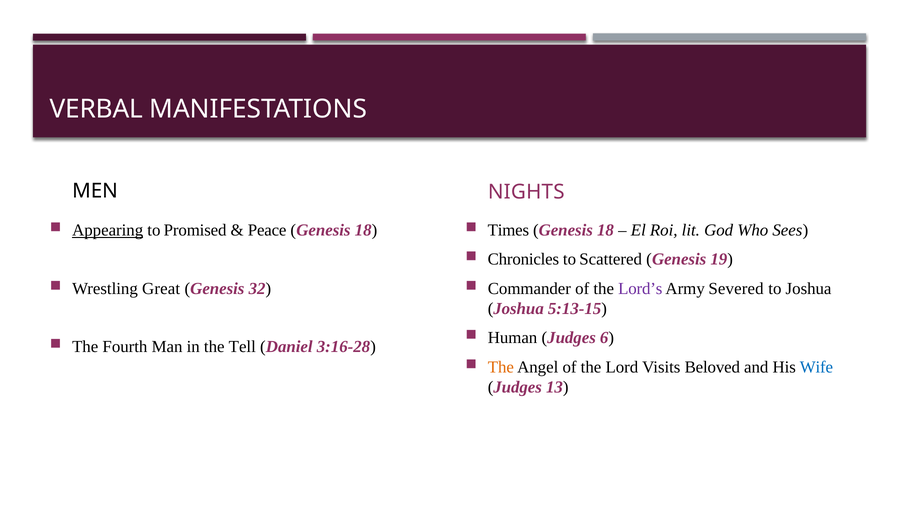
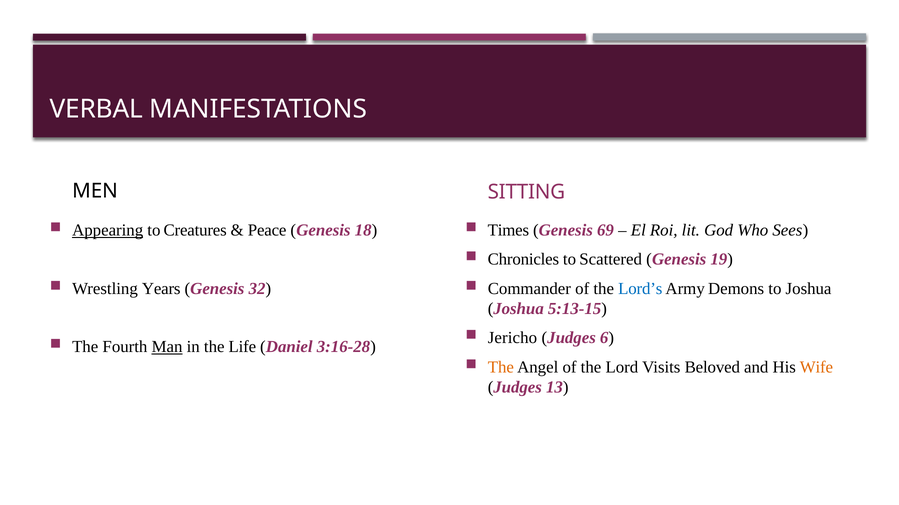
NIGHTS: NIGHTS -> SITTING (526, 192)
Promised: Promised -> Creatures (195, 230)
18: 18 -> 69 (605, 230)
Great: Great -> Years (161, 289)
Lord’s colour: purple -> blue (640, 289)
Severed: Severed -> Demons (736, 289)
Human: Human -> Jericho (512, 338)
Man underline: none -> present (167, 347)
Tell: Tell -> Life (242, 347)
Wife colour: blue -> orange (816, 368)
